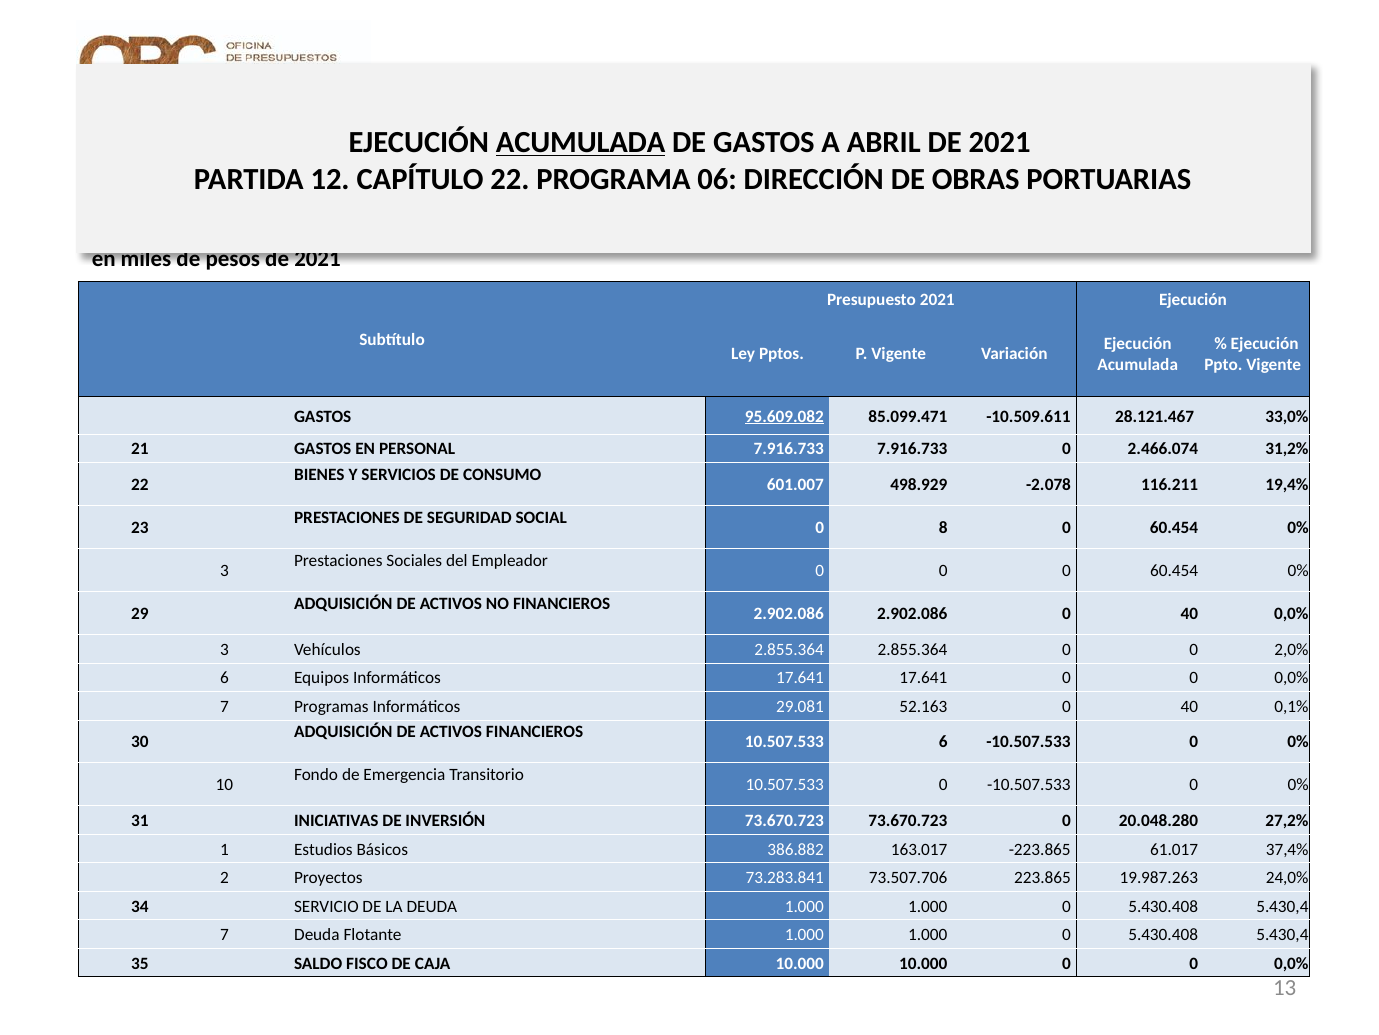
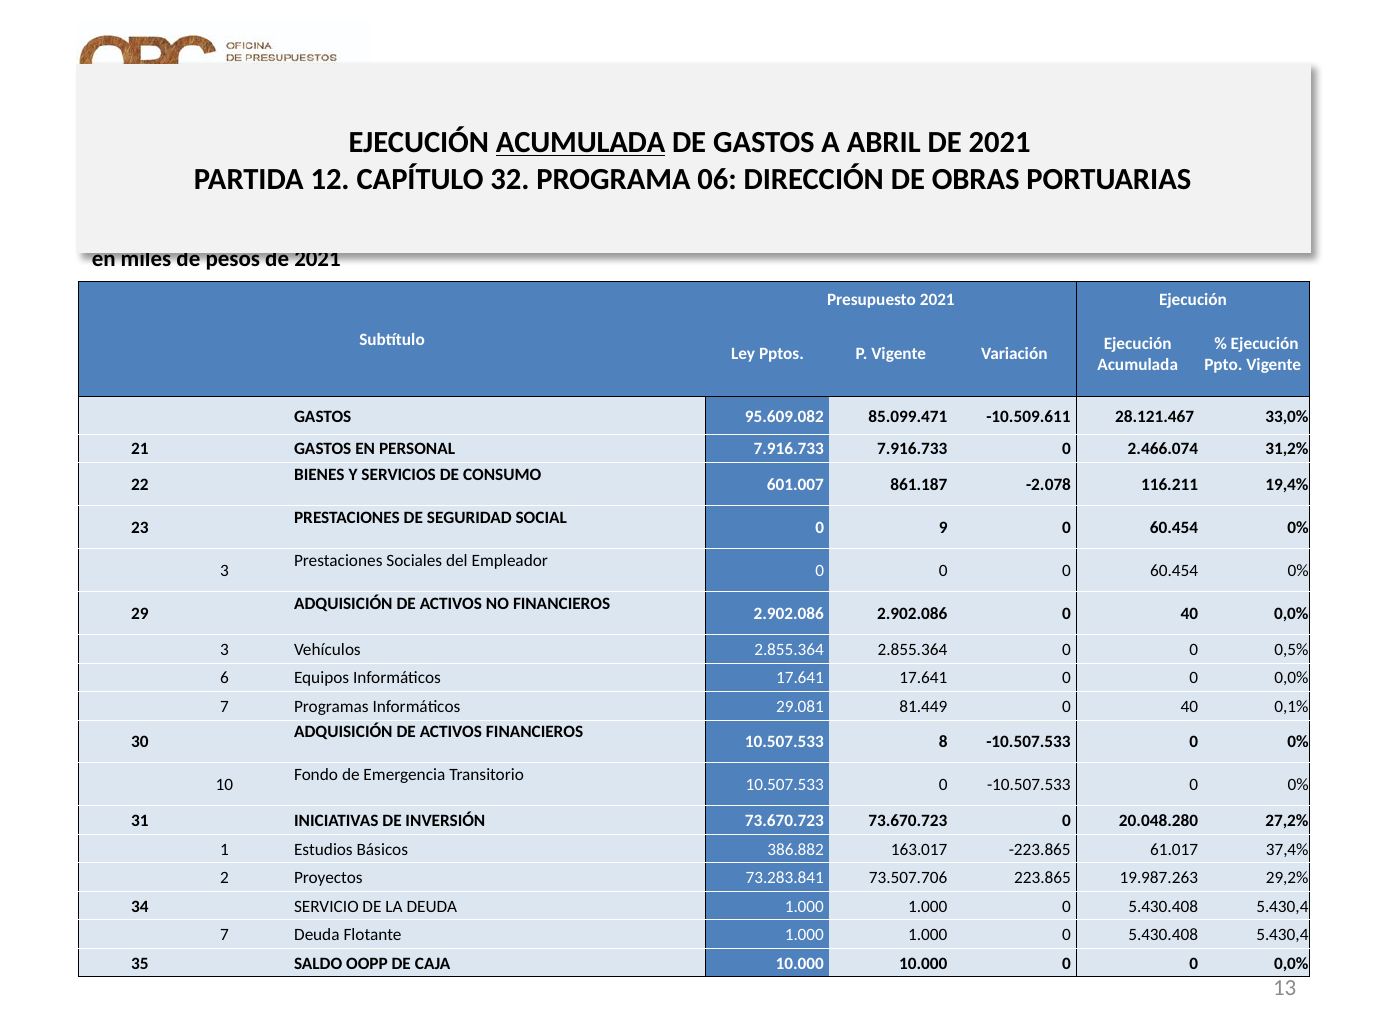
CAPÍTULO 22: 22 -> 32 (510, 179)
95.609.082 underline: present -> none (784, 416)
498.929: 498.929 -> 861.187 (919, 485)
8: 8 -> 9 (943, 528)
2,0%: 2,0% -> 0,5% (1291, 649)
52.163: 52.163 -> 81.449 (923, 706)
10.507.533 6: 6 -> 8 (943, 742)
24,0%: 24,0% -> 29,2% (1287, 877)
FISCO: FISCO -> OOPP (367, 963)
